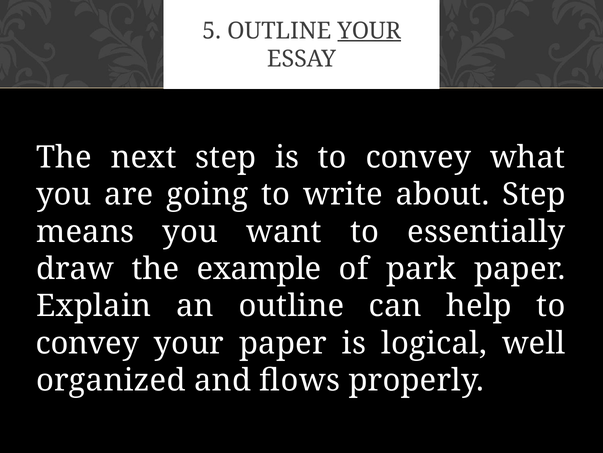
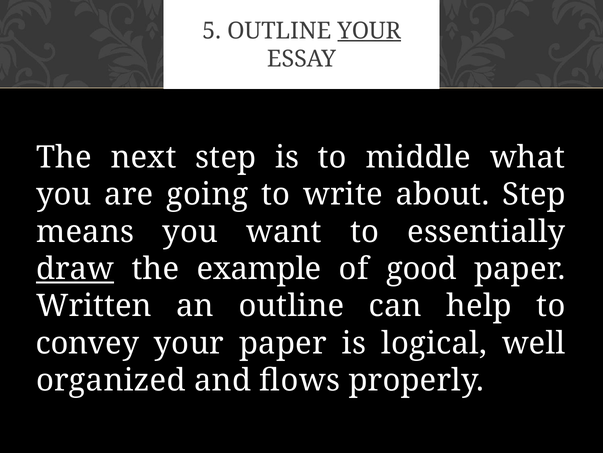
is to convey: convey -> middle (418, 157)
draw underline: none -> present (75, 269)
park: park -> good (421, 269)
Explain: Explain -> Written (94, 306)
